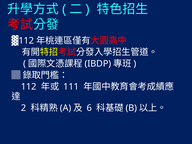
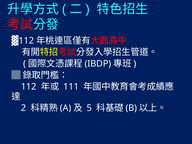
6: 6 -> 5 (89, 108)
